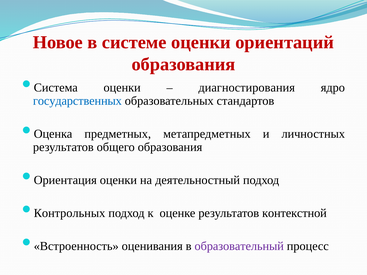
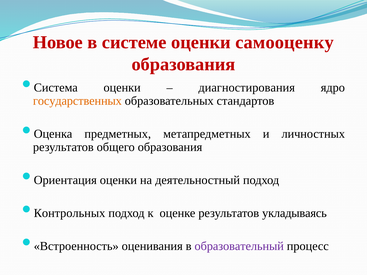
ориентаций: ориентаций -> самооценку (285, 42)
государственных colour: blue -> orange (77, 101)
контекстной: контекстной -> укладываясь (294, 213)
